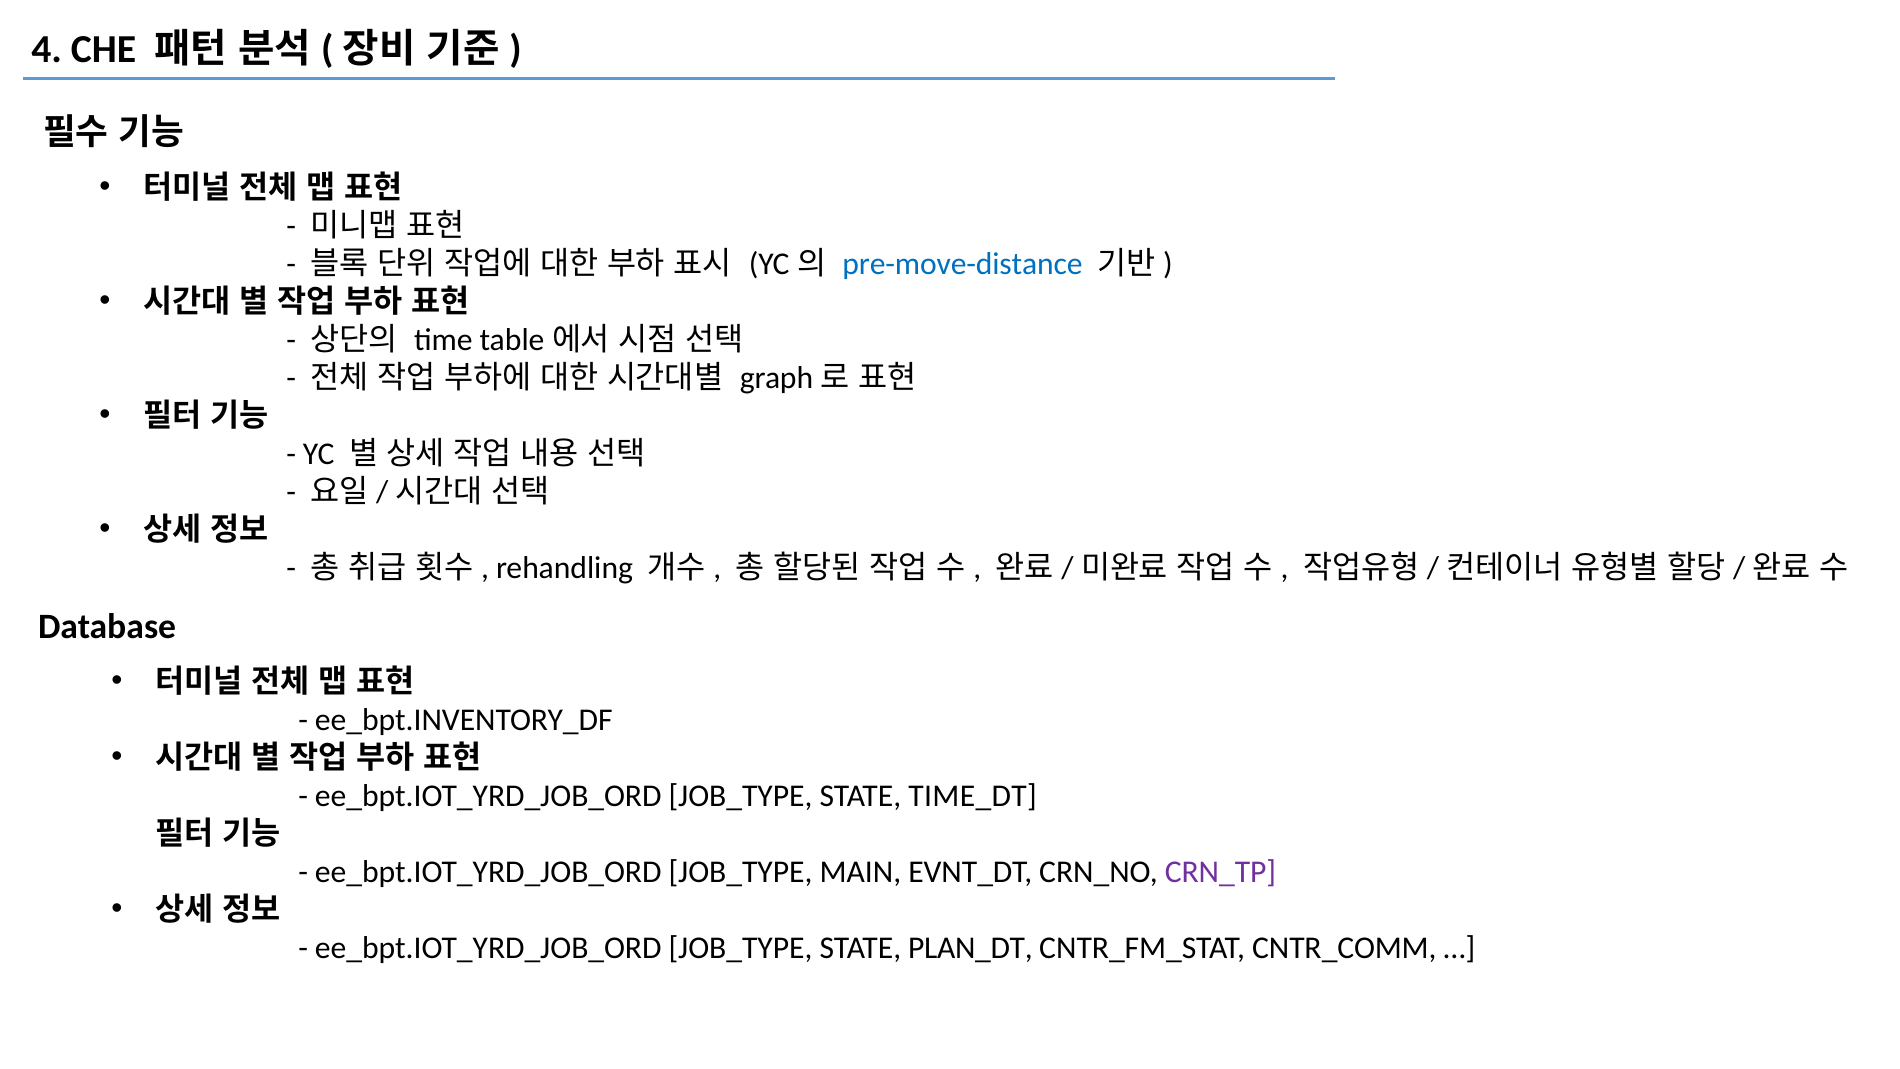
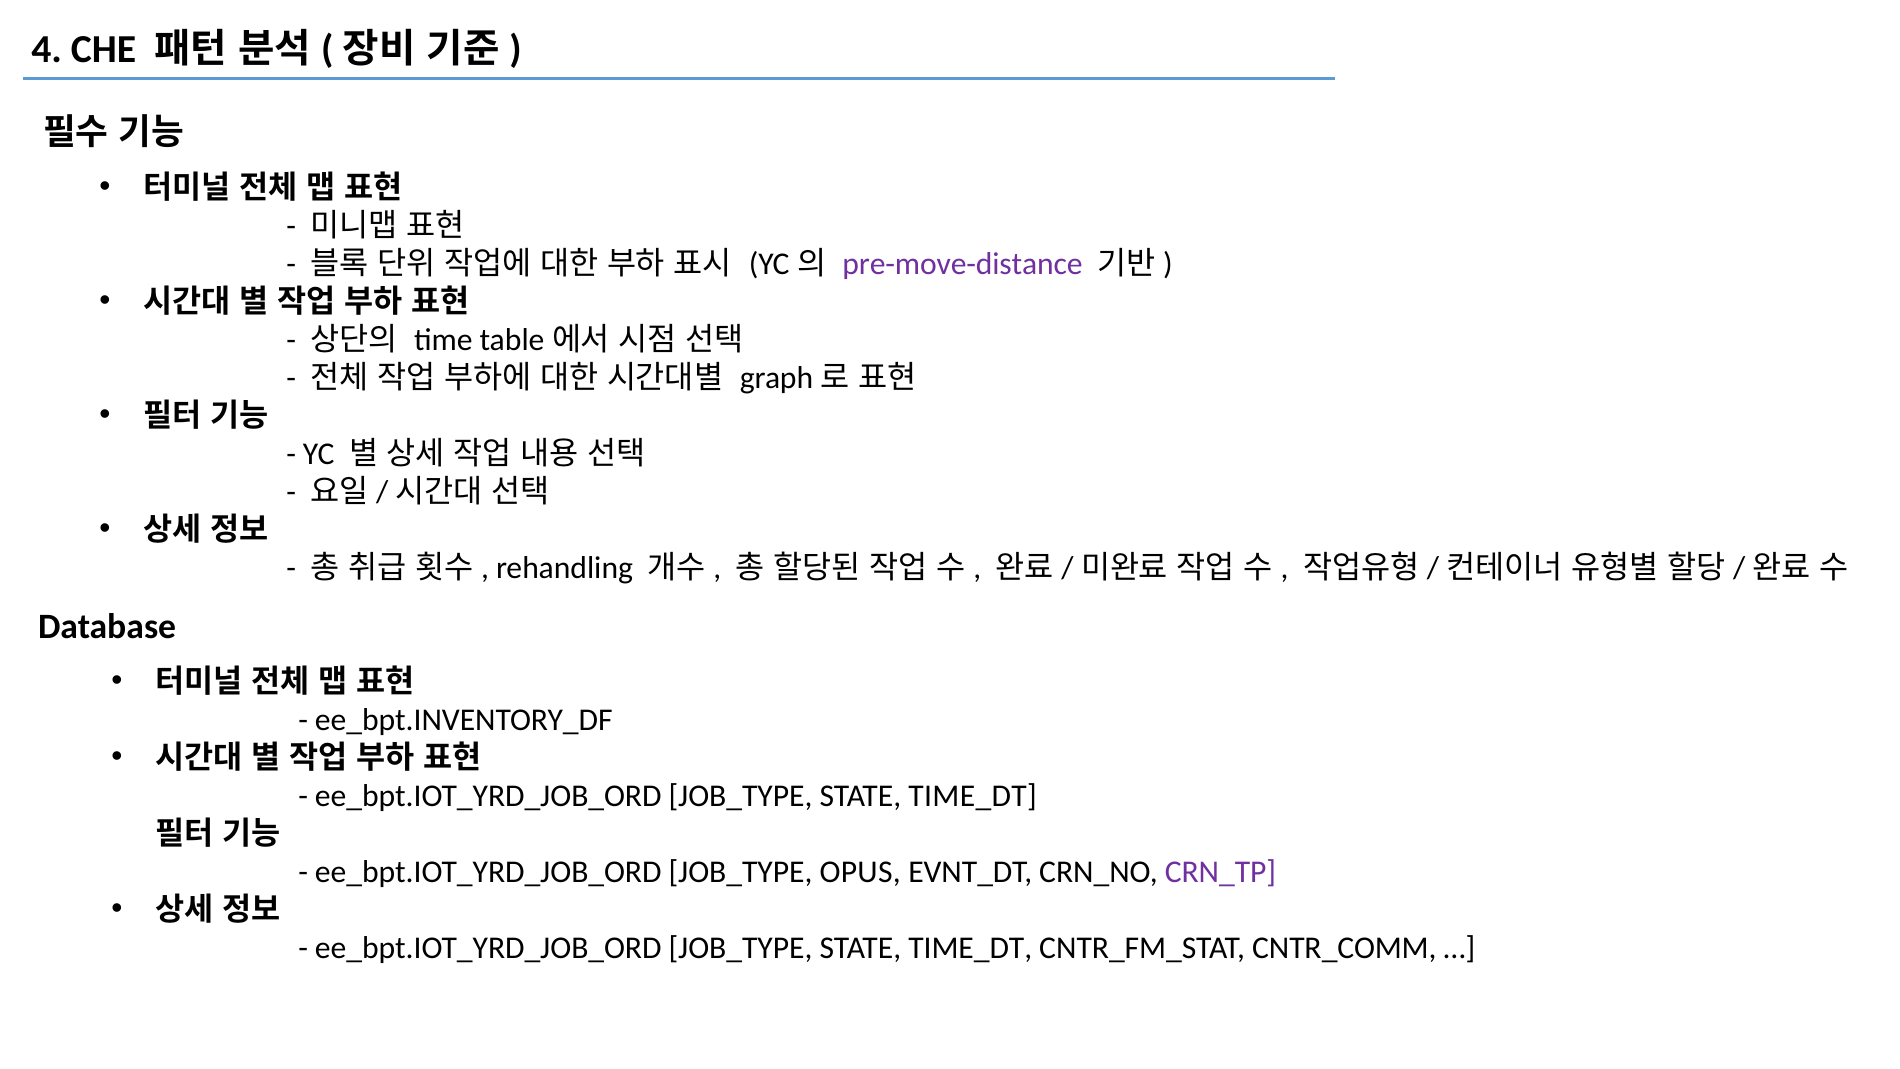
pre-move-distance colour: blue -> purple (963, 264)
MAIN: MAIN -> OPUS (860, 872)
PLAN_DT: PLAN_DT -> TIME_DT (970, 948)
